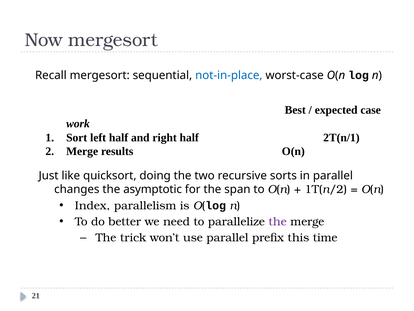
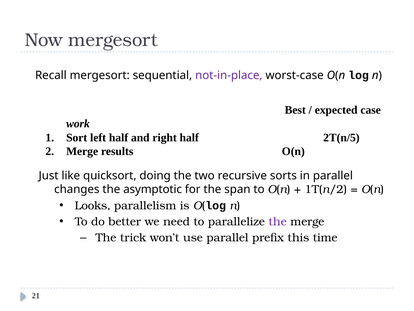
not-in-place colour: blue -> purple (229, 75)
2T(n/1: 2T(n/1 -> 2T(n/5 (341, 137)
Index: Index -> Looks (93, 205)
